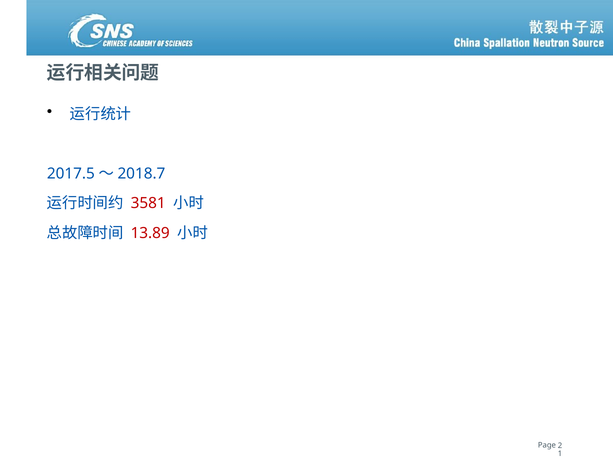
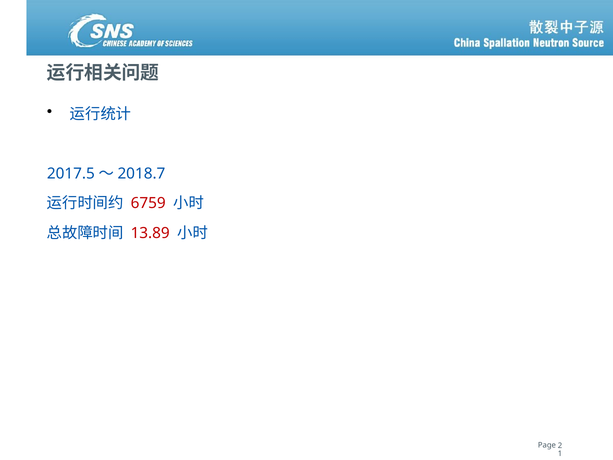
3581: 3581 -> 6759 (148, 203)
